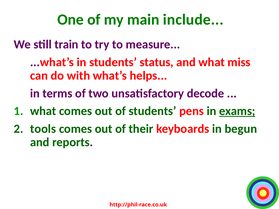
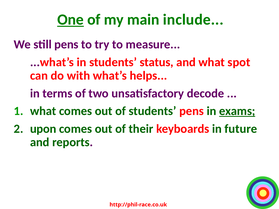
One underline: none -> present (71, 20)
still train: train -> pens (66, 45)
miss: miss -> spot (239, 62)
tools: tools -> upon (43, 129)
begun: begun -> future (241, 129)
